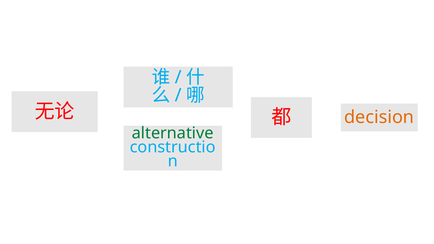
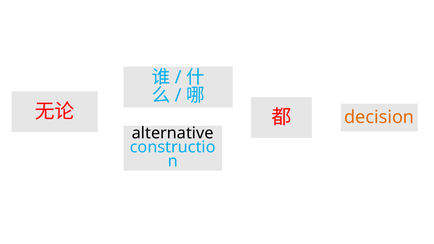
alternative colour: green -> black (173, 133)
